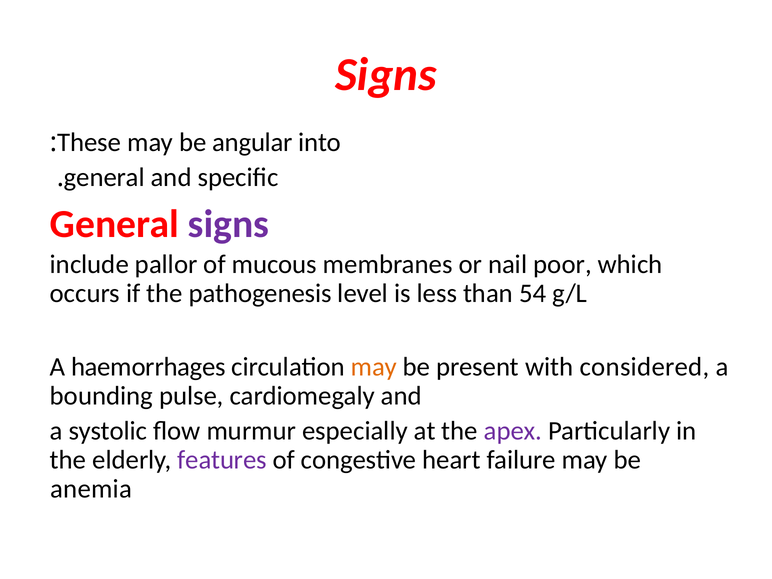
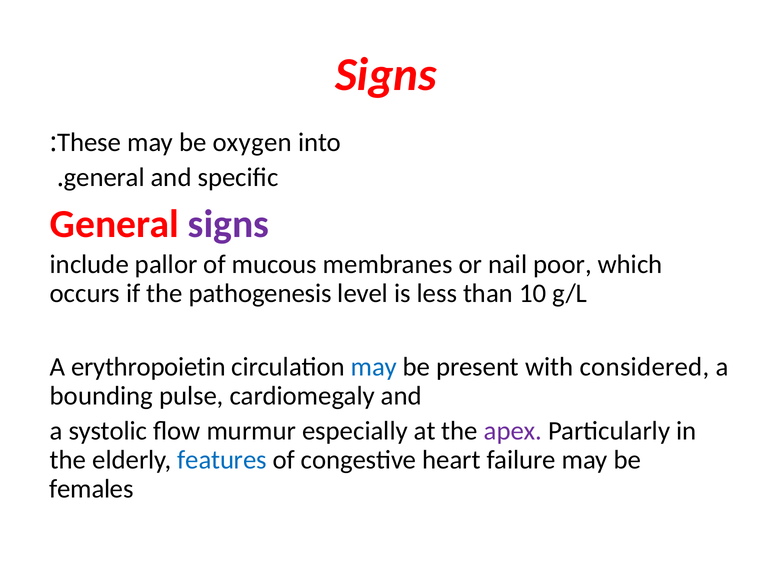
angular: angular -> oxygen (252, 142)
54: 54 -> 10 (533, 293)
haemorrhages: haemorrhages -> erythropoietin (148, 367)
may colour: orange -> blue (374, 367)
features colour: purple -> blue (222, 460)
anemia: anemia -> females (91, 489)
